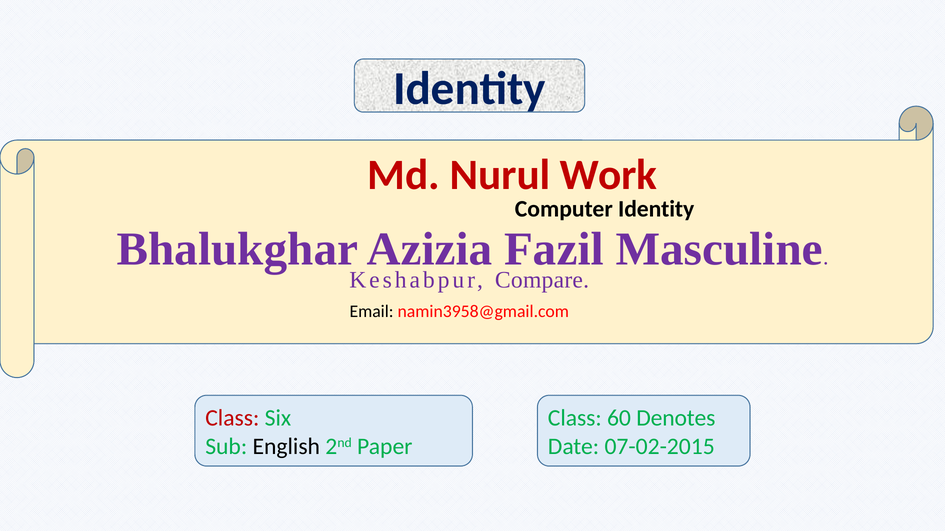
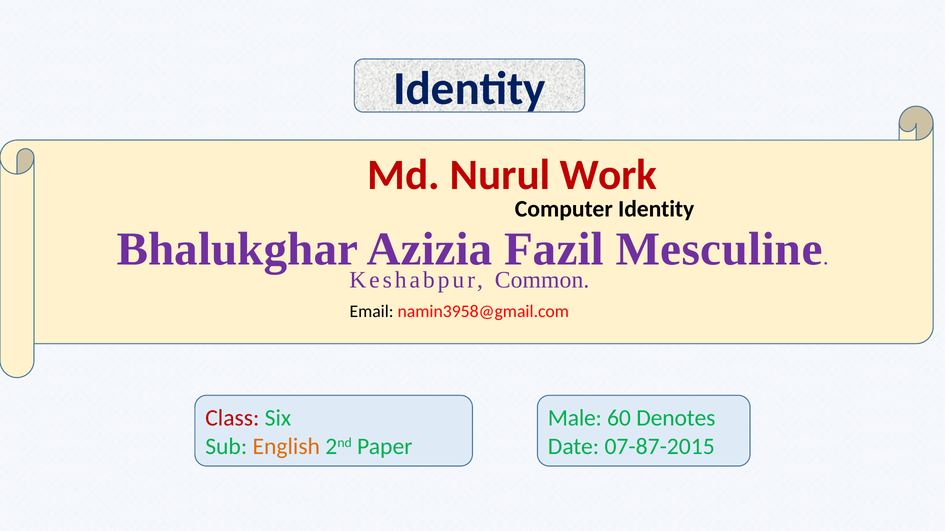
Masculine: Masculine -> Mesculine (719, 250)
Compare: Compare -> Common (542, 280)
Class: Class -> Male (575, 419)
English colour: black -> orange (286, 447)
07-02-2015: 07-02-2015 -> 07-87-2015 (660, 447)
